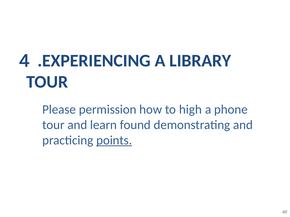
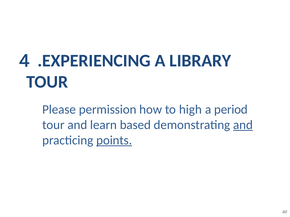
phone: phone -> period (231, 110)
found: found -> based (135, 125)
and underline: none -> present (243, 125)
